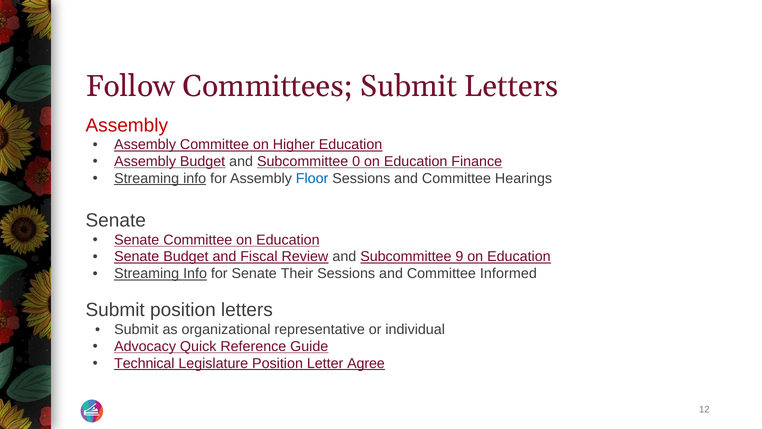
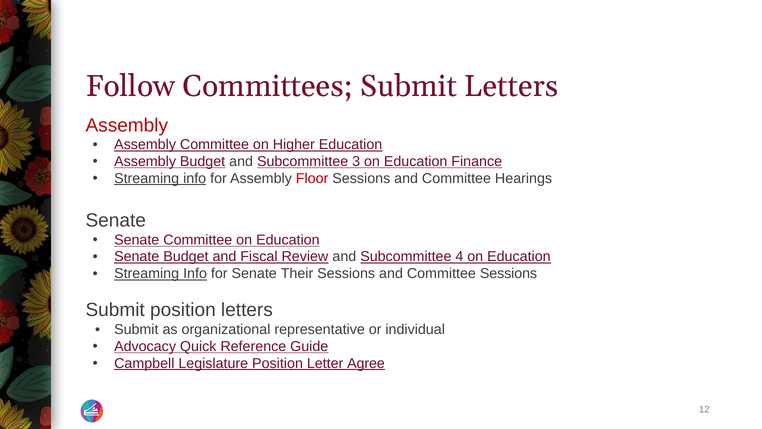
0: 0 -> 3 (356, 161)
Floor colour: blue -> red (312, 178)
9: 9 -> 4 (459, 257)
Committee Informed: Informed -> Sessions (509, 273)
Technical: Technical -> Campbell (144, 363)
